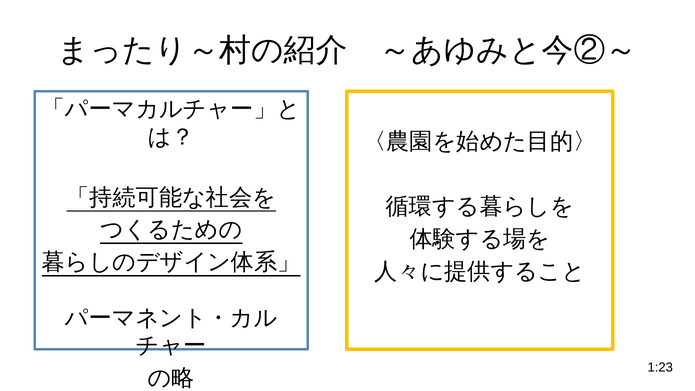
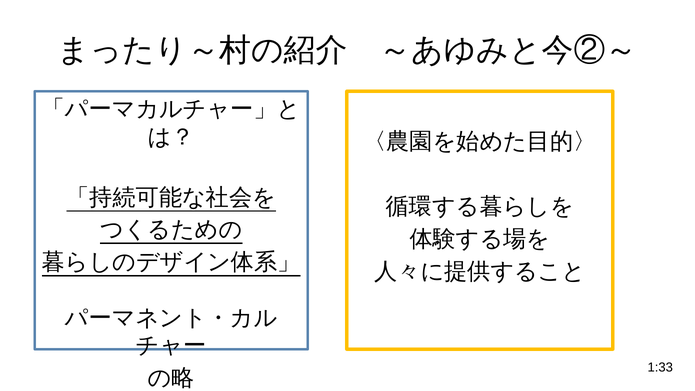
1:23: 1:23 -> 1:33 (660, 368)
